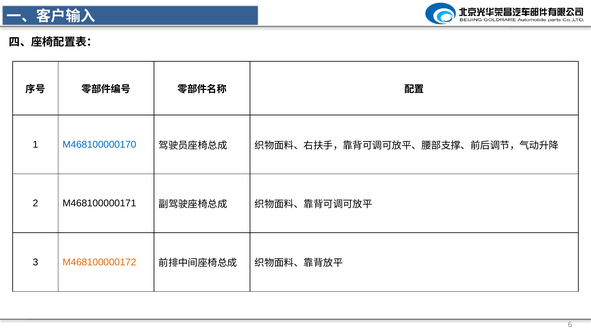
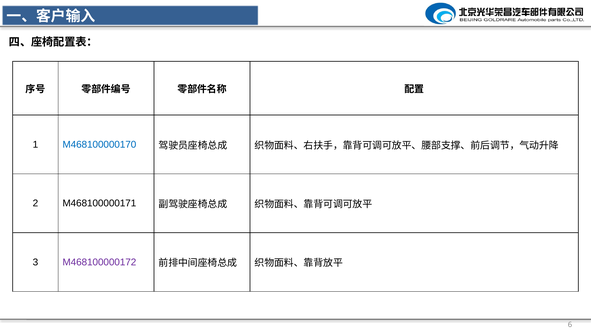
M468100000172 colour: orange -> purple (99, 263)
